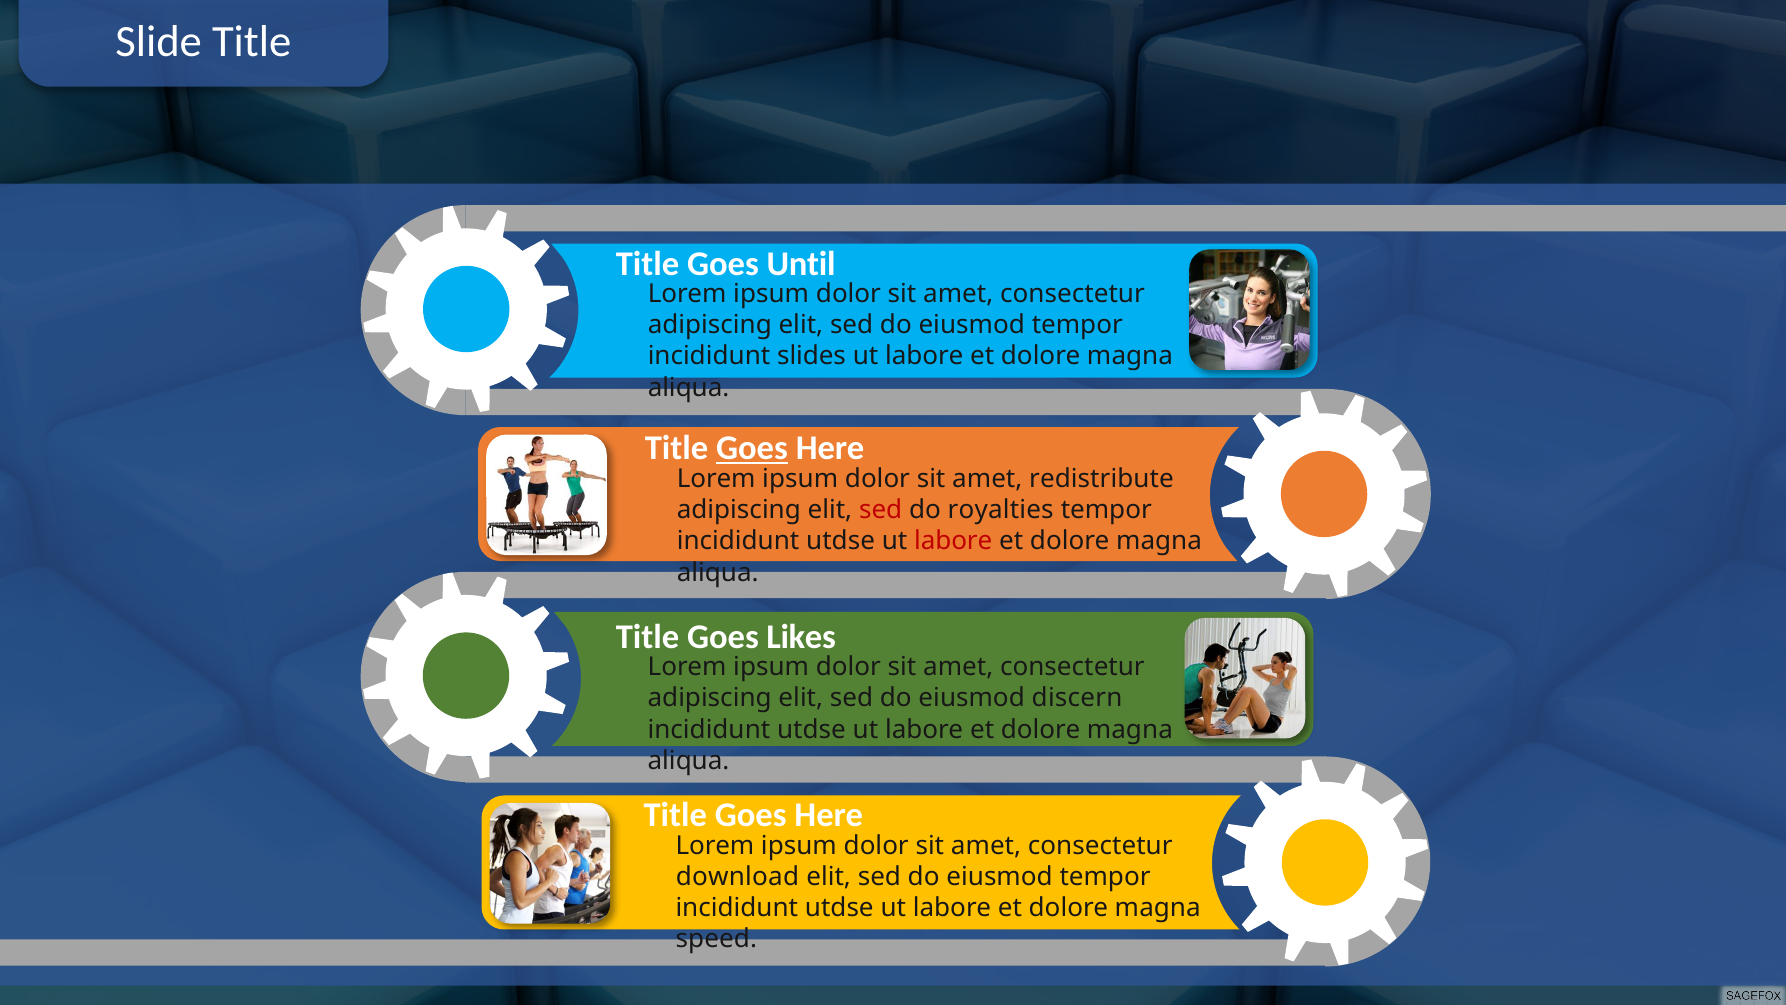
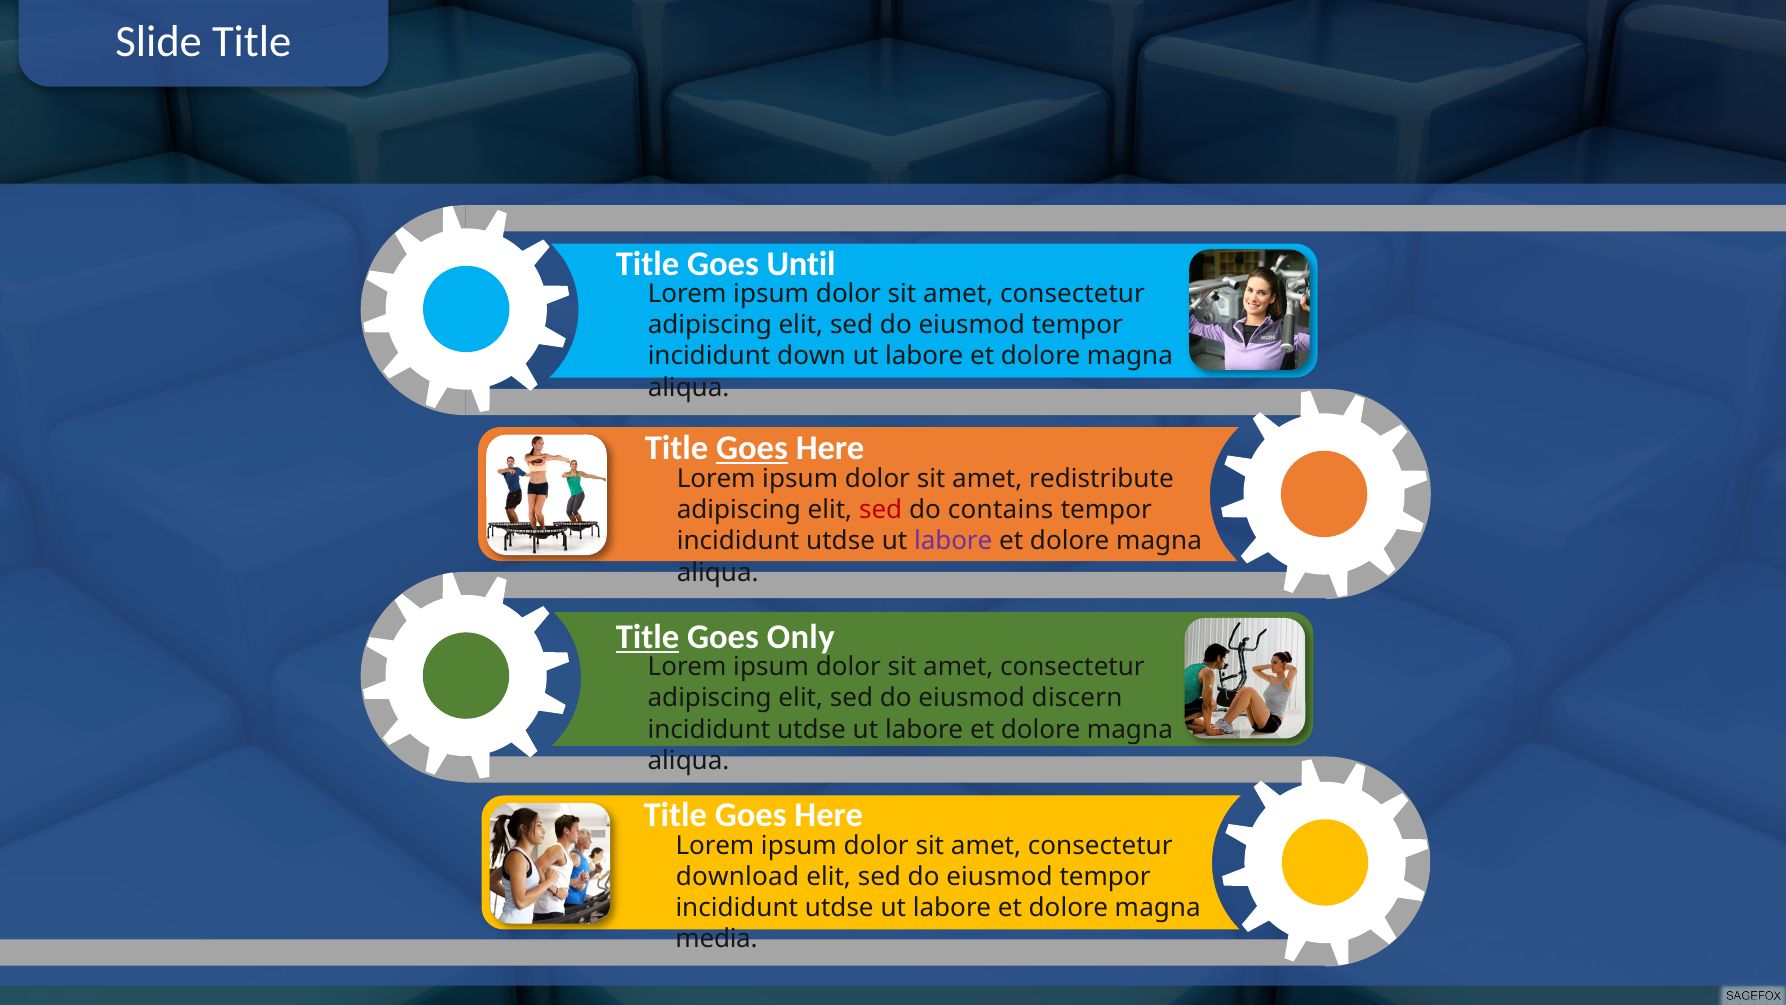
slides: slides -> down (811, 356)
royalties: royalties -> contains (1001, 510)
labore colour: red -> purple (953, 541)
Title underline: none -> present (648, 636)
Likes: Likes -> Only (801, 636)
speed: speed -> media (717, 939)
